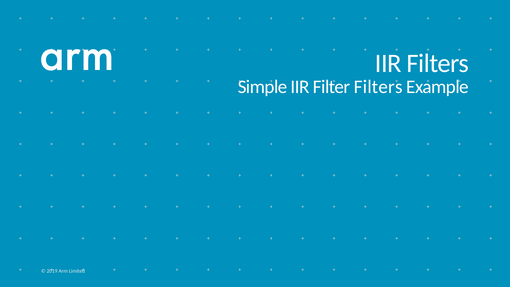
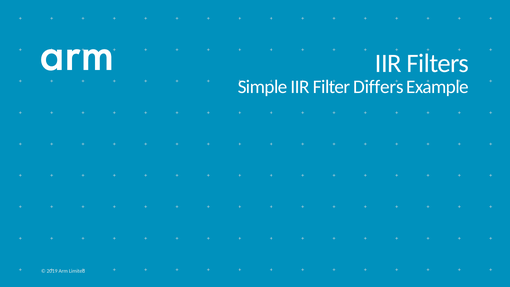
Filter Filters: Filters -> Differs (378, 87)
